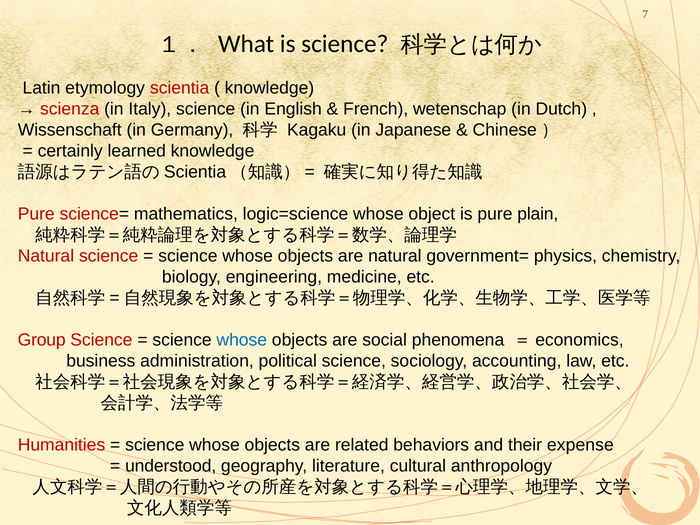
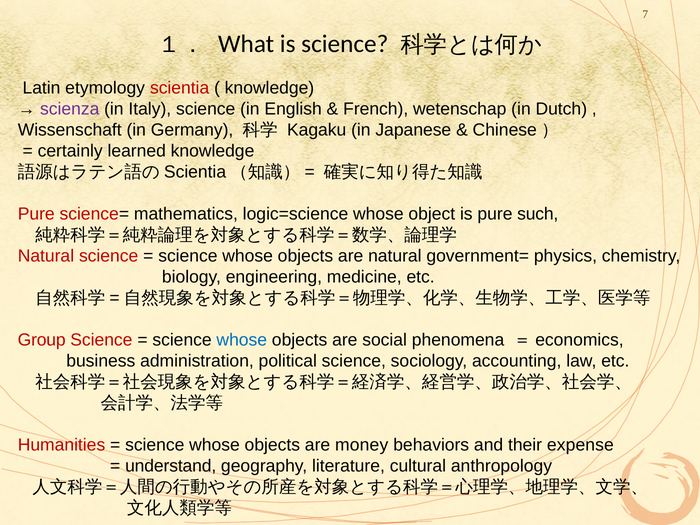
scienza colour: red -> purple (70, 109)
plain: plain -> such (538, 214)
related: related -> money (362, 445)
understood: understood -> understand (171, 466)
